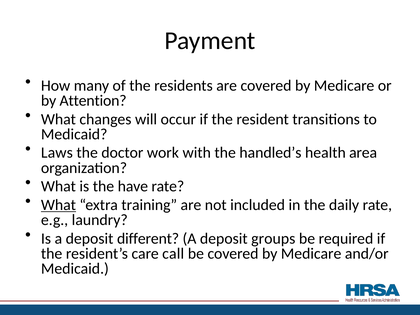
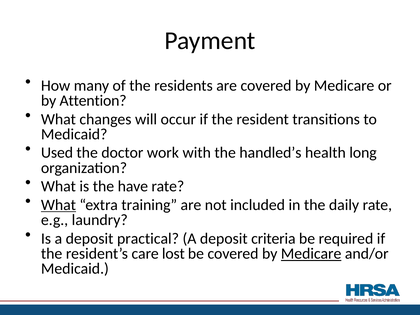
Laws: Laws -> Used (57, 153)
area: area -> long (363, 153)
different: different -> practical (148, 238)
groups: groups -> criteria (273, 238)
call: call -> lost (173, 254)
Medicare underline: none -> present (311, 254)
